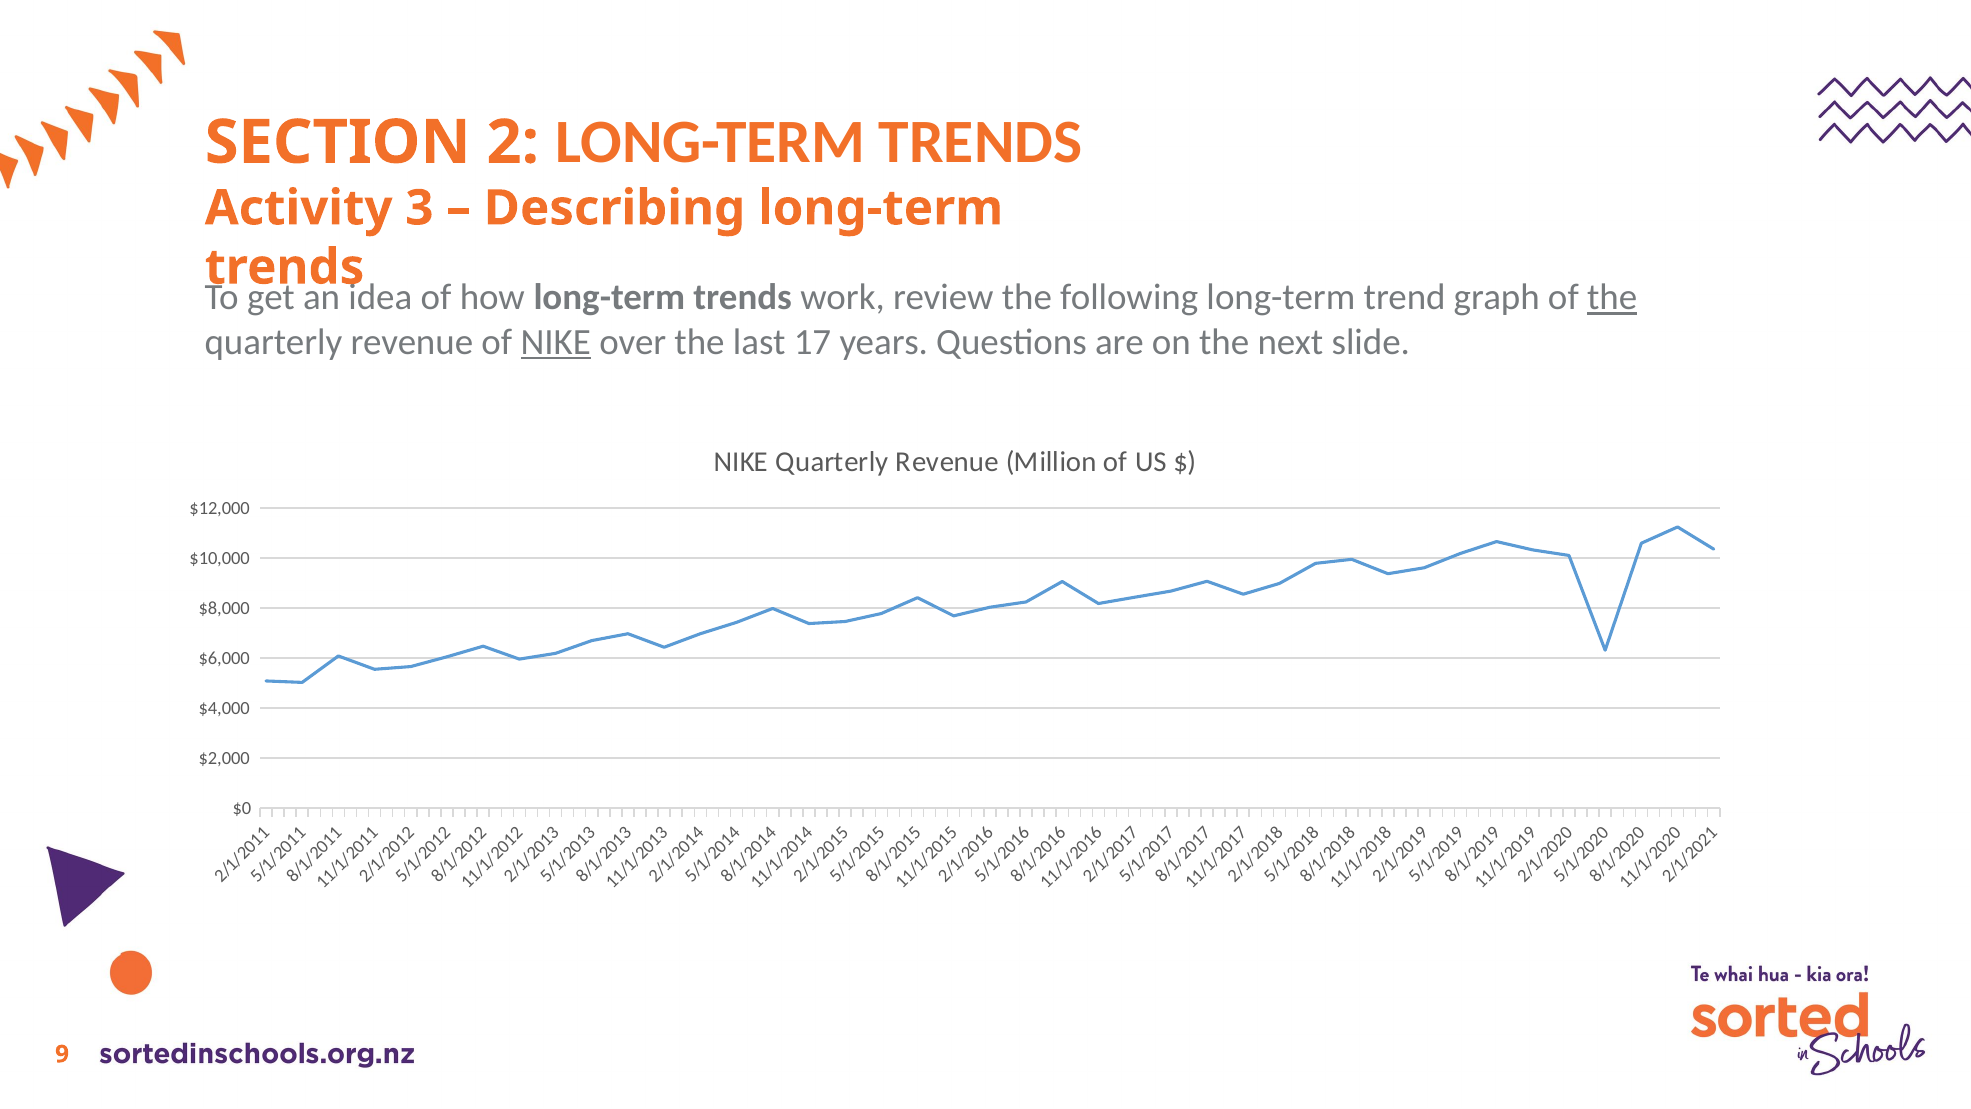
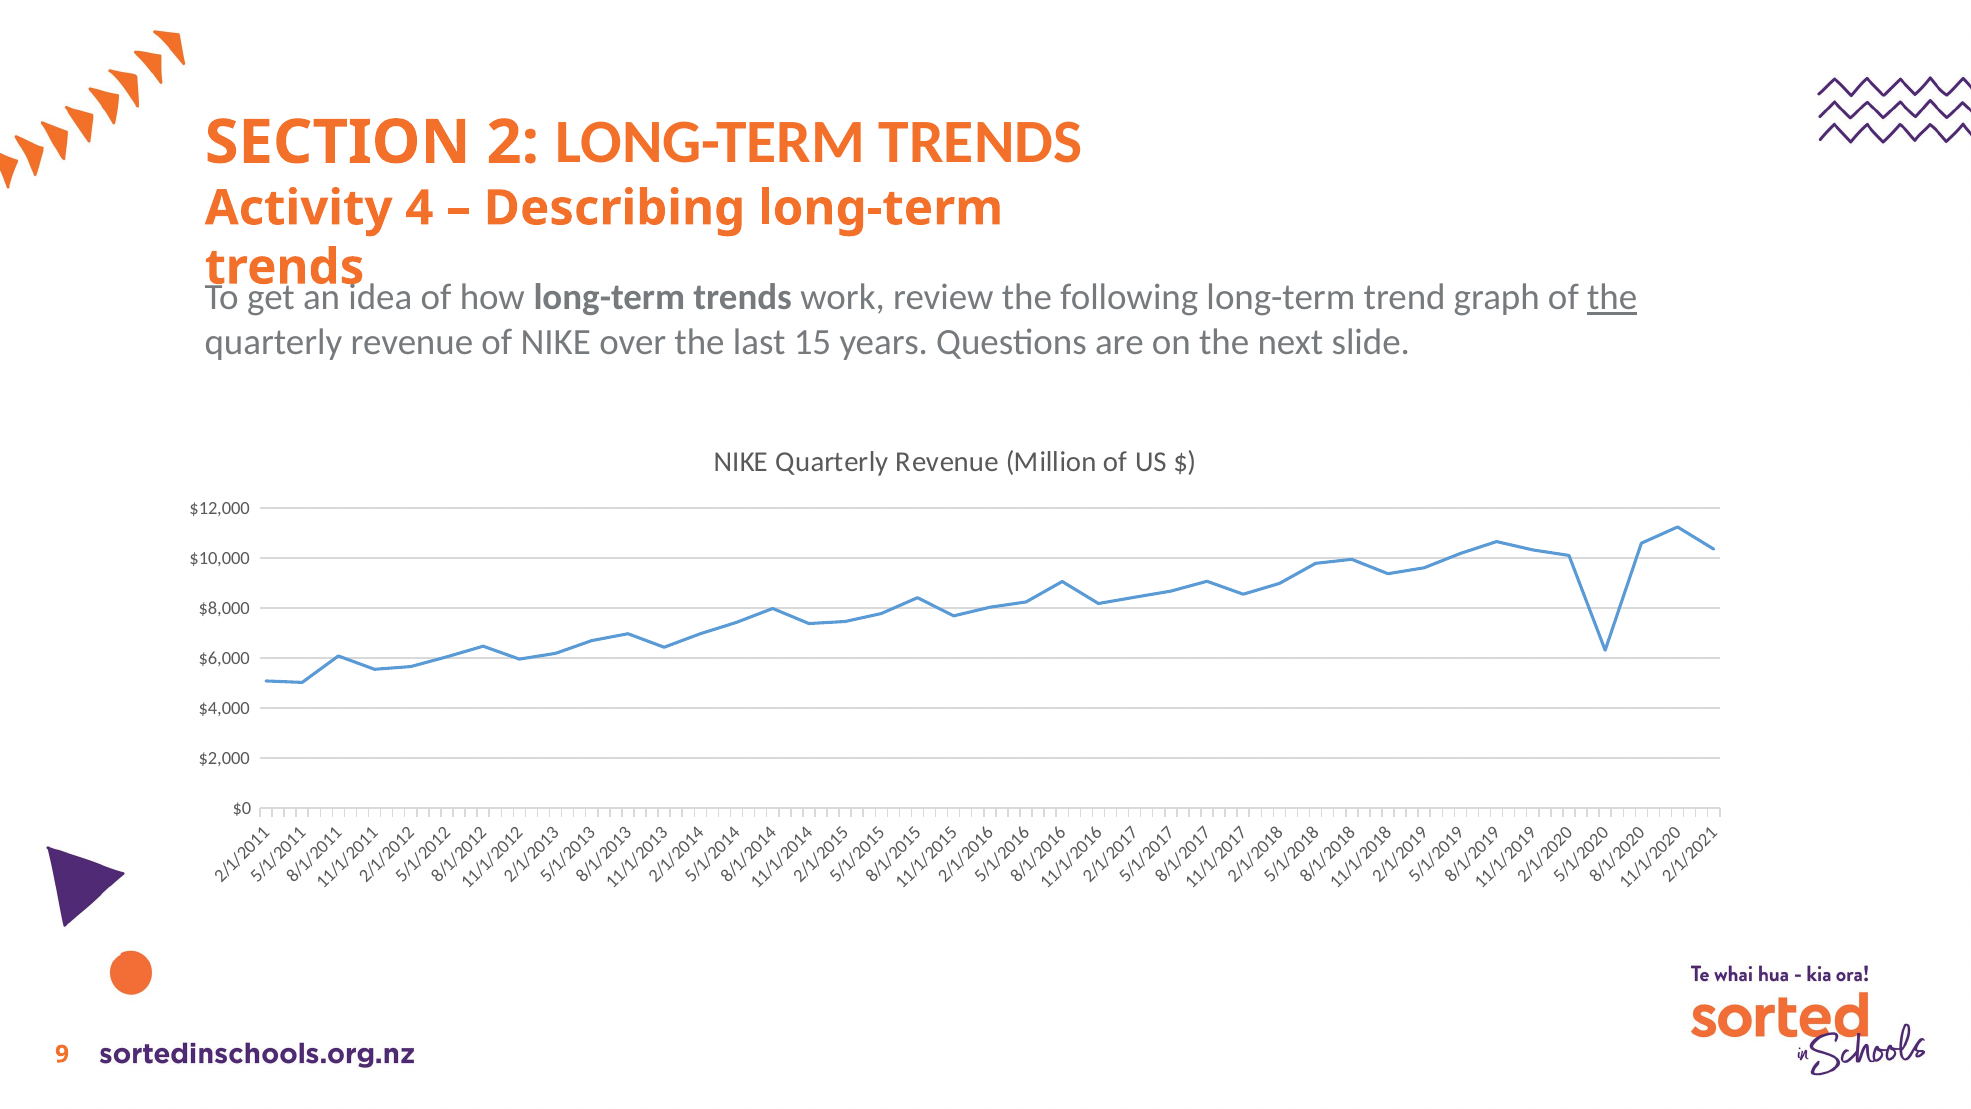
Activity 3: 3 -> 4 (419, 208)
NIKE underline: present -> none (556, 342)
17: 17 -> 15 (812, 342)
